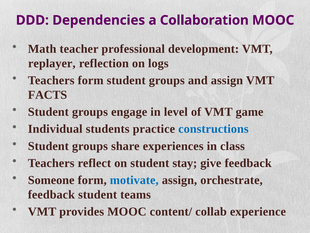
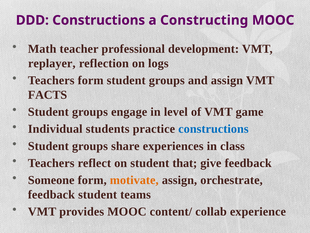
DDD Dependencies: Dependencies -> Constructions (99, 20)
Collaboration: Collaboration -> Constructing (204, 20)
stay: stay -> that (185, 163)
motivate colour: blue -> orange (134, 180)
